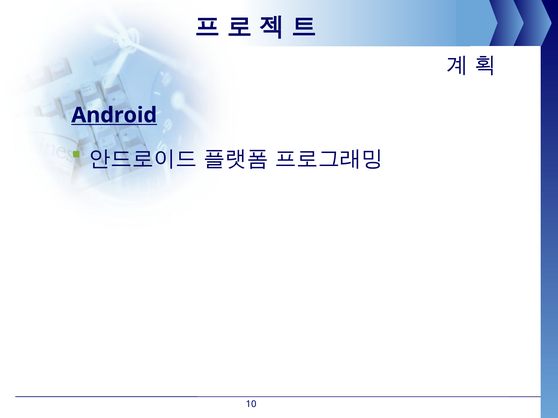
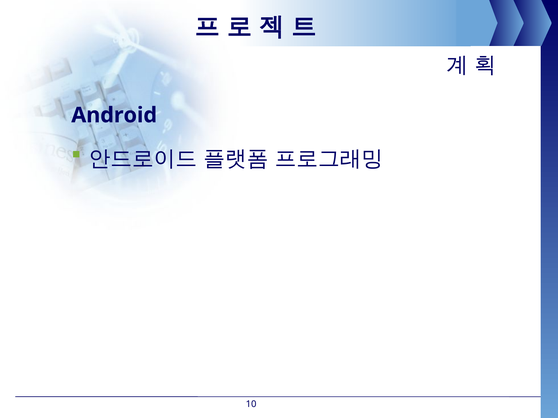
Android underline: present -> none (114, 115)
